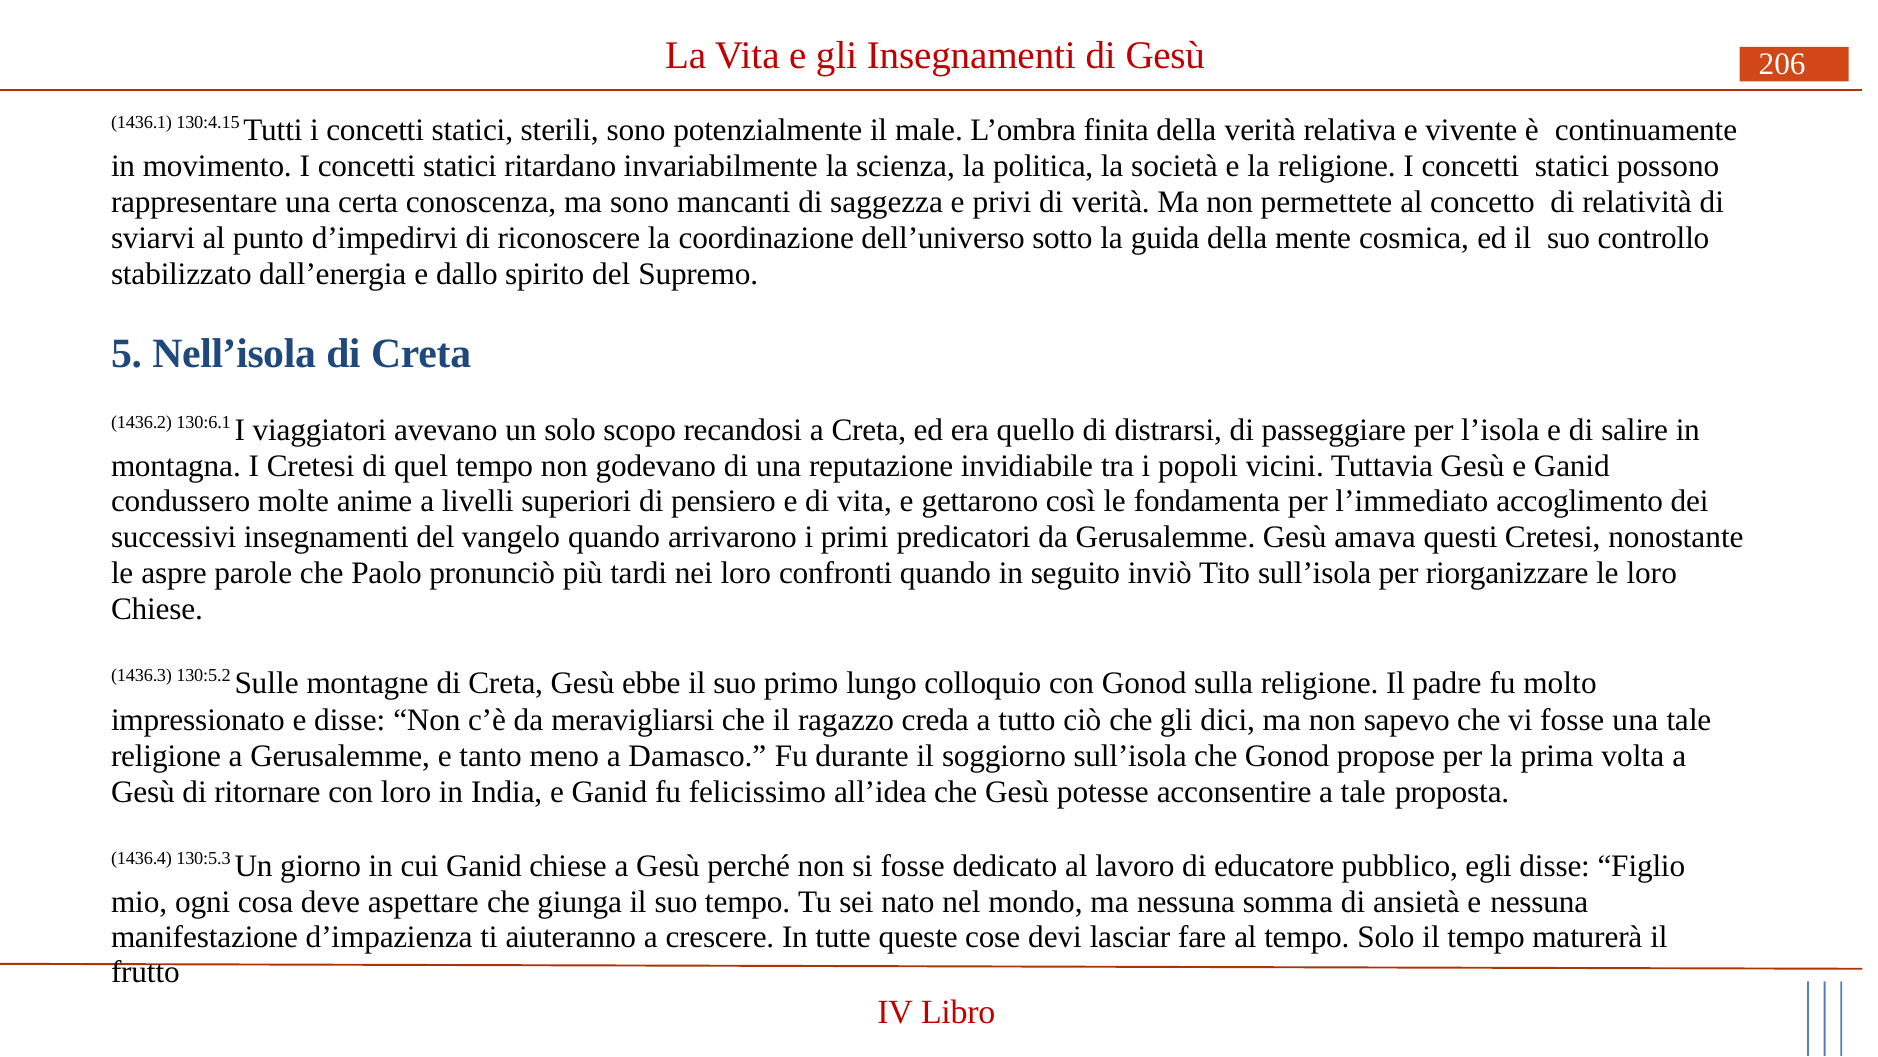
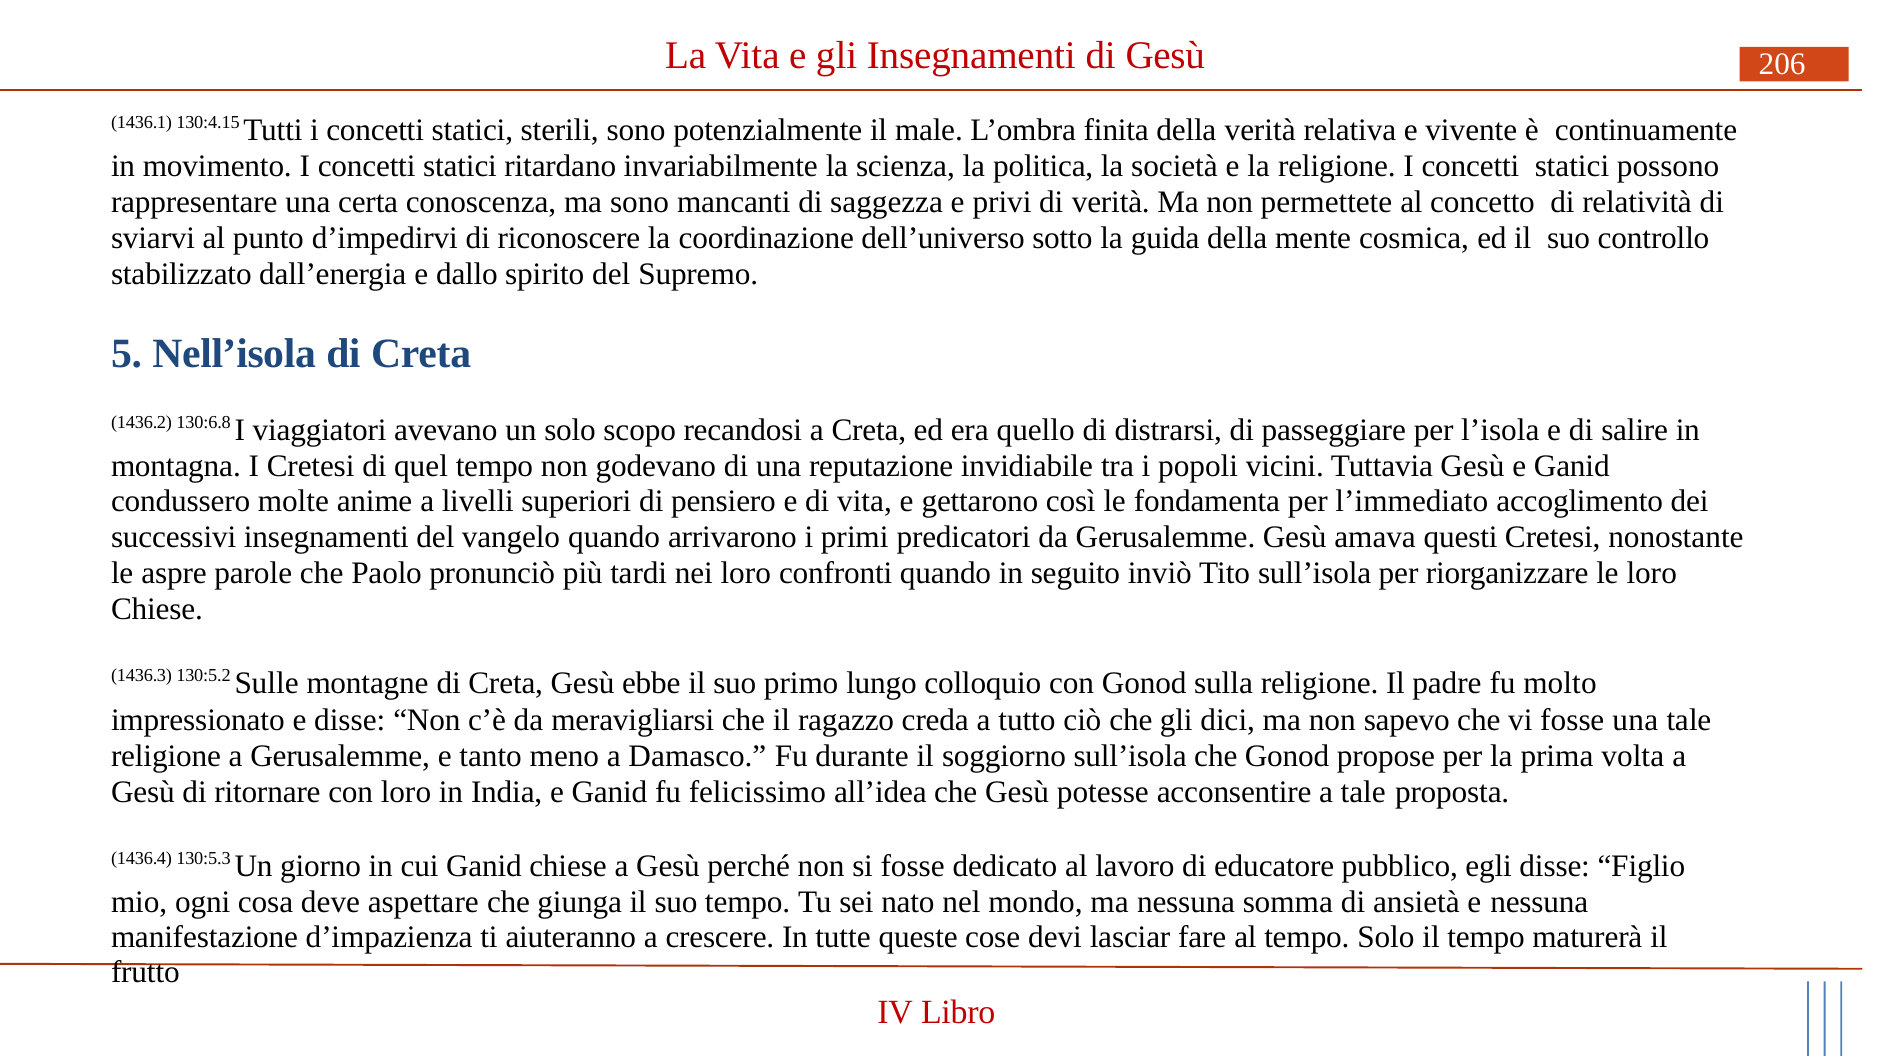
130:6.1: 130:6.1 -> 130:6.8 (204, 423)
